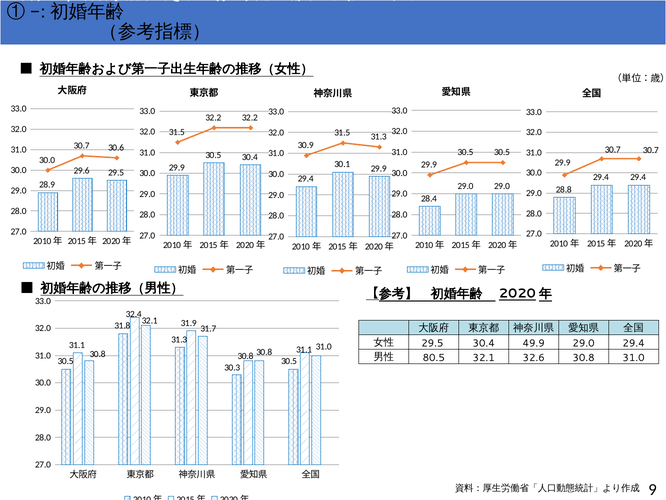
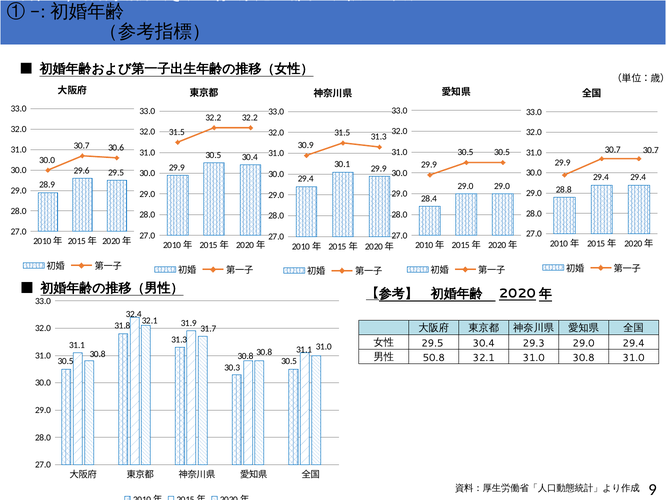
49.9: 49.9 -> 29.3 (534, 343)
80.5: 80.5 -> 50.8 (434, 357)
32.1 32.6: 32.6 -> 31.0 (534, 357)
